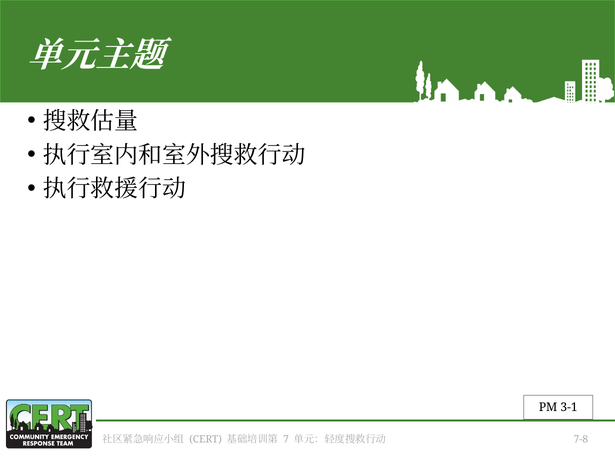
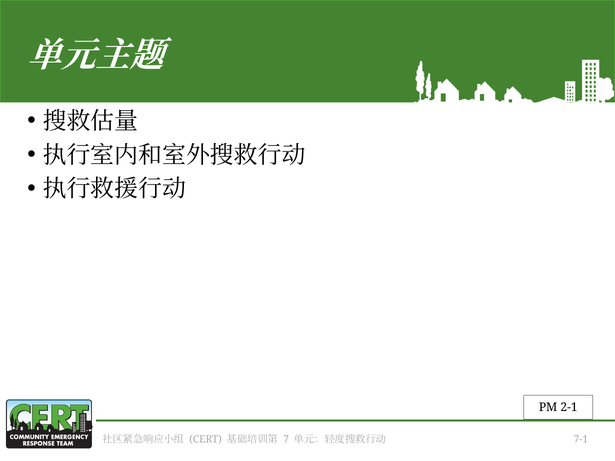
3-1: 3-1 -> 2-1 (569, 407)
7-8: 7-8 -> 7-1 (581, 440)
